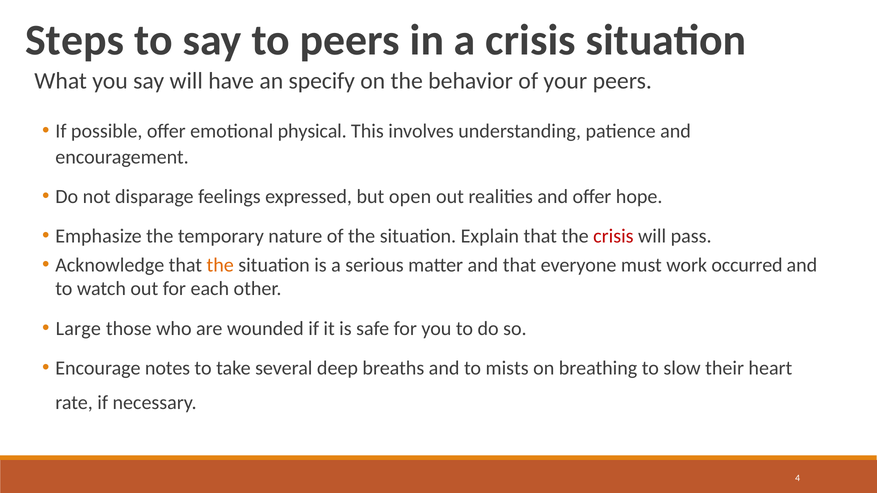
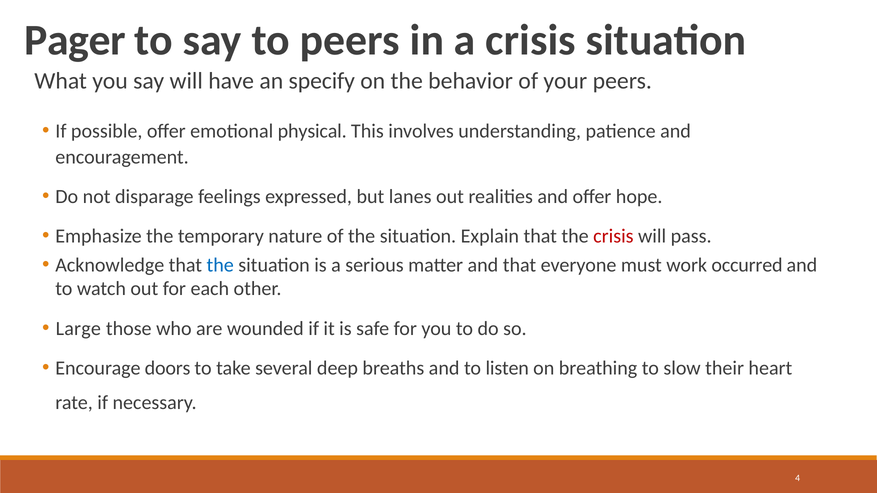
Steps: Steps -> Pager (75, 40)
open: open -> lanes (410, 197)
the colour: orange -> blue (220, 265)
notes: notes -> doors (168, 368)
mists: mists -> listen (507, 368)
